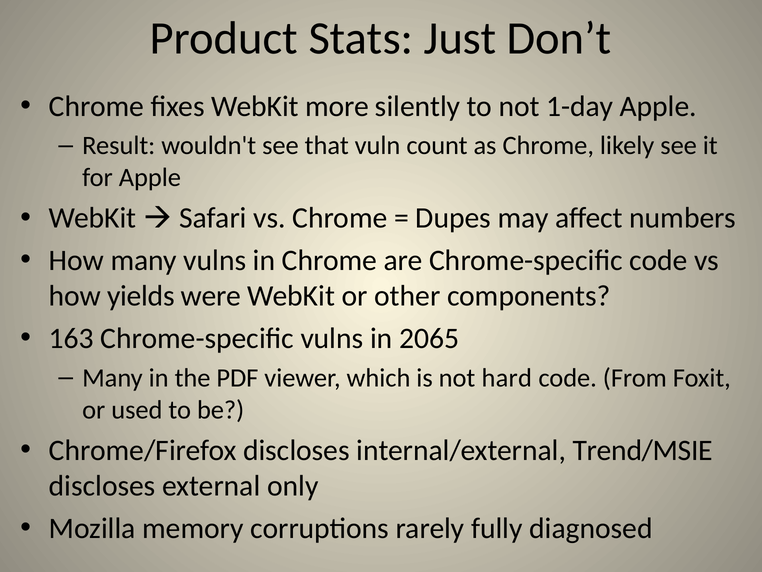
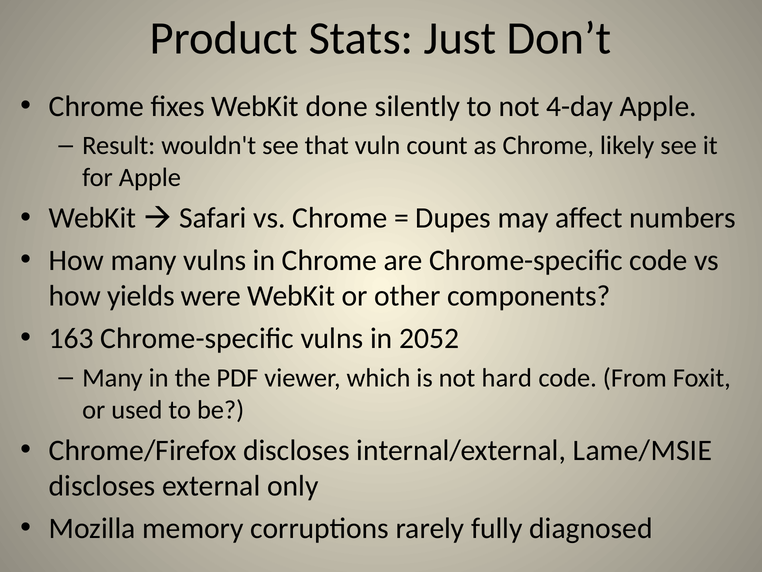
more: more -> done (337, 106)
1-day: 1-day -> 4-day (580, 106)
2065: 2065 -> 2052 (429, 338)
Trend/MSIE: Trend/MSIE -> Lame/MSIE (642, 450)
